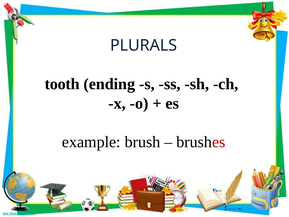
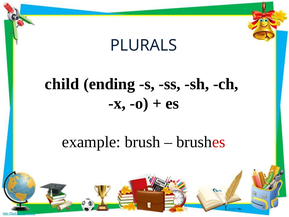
tooth: tooth -> child (62, 84)
